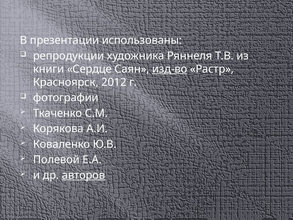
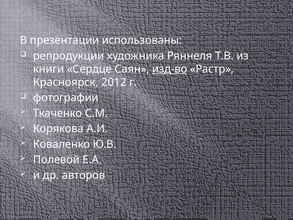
авторов underline: present -> none (84, 175)
